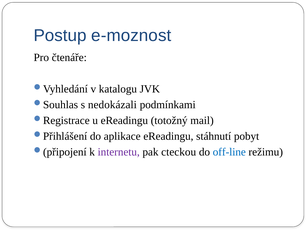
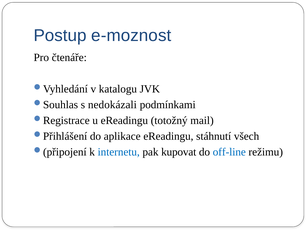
pobyt: pobyt -> všech (247, 136)
internetu colour: purple -> blue (119, 152)
cteckou: cteckou -> kupovat (179, 152)
